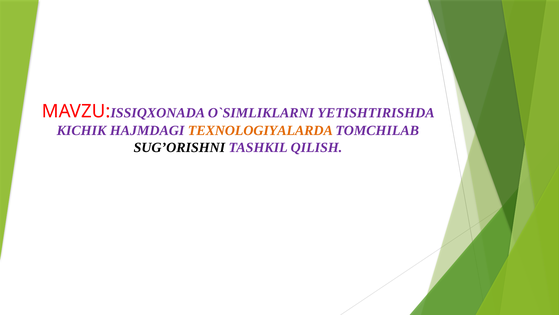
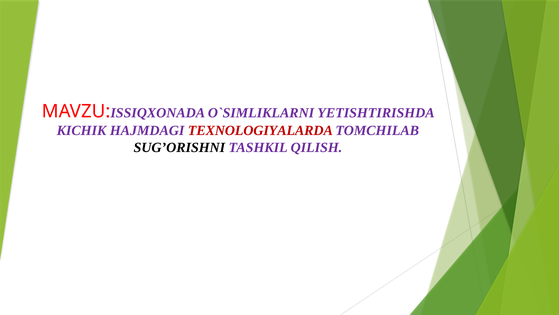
TEXNOLOGIYALARDA colour: orange -> red (260, 130)
